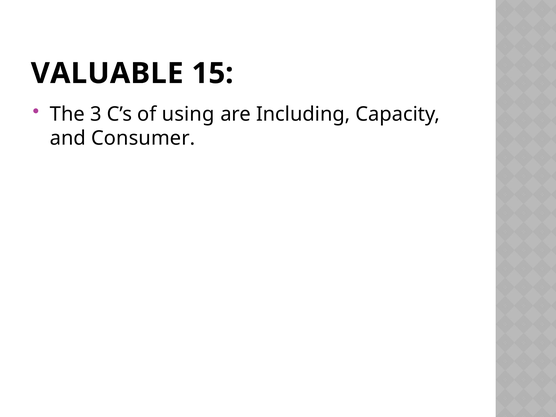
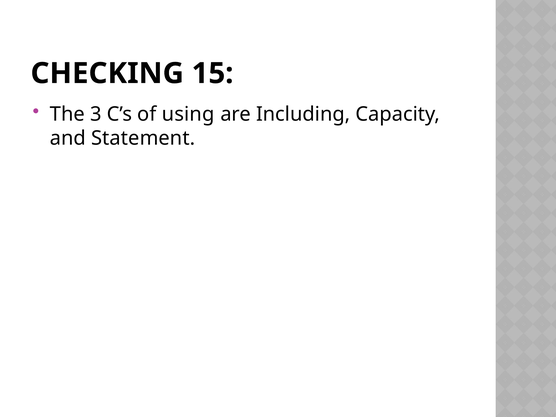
VALUABLE: VALUABLE -> CHECKING (107, 73)
Consumer: Consumer -> Statement (143, 138)
